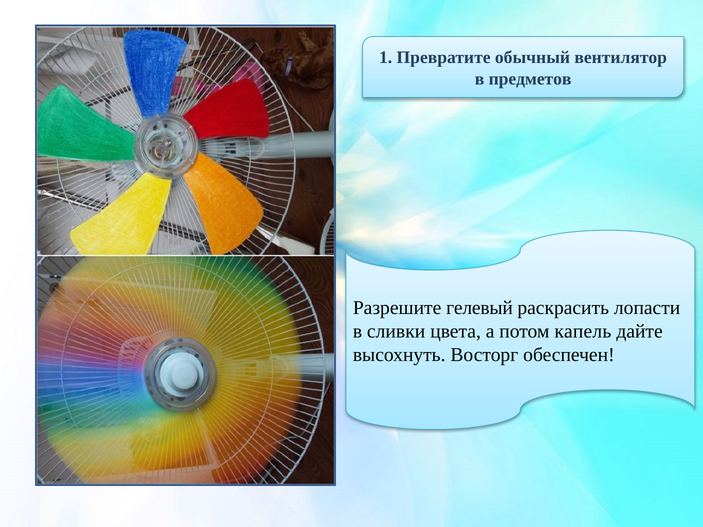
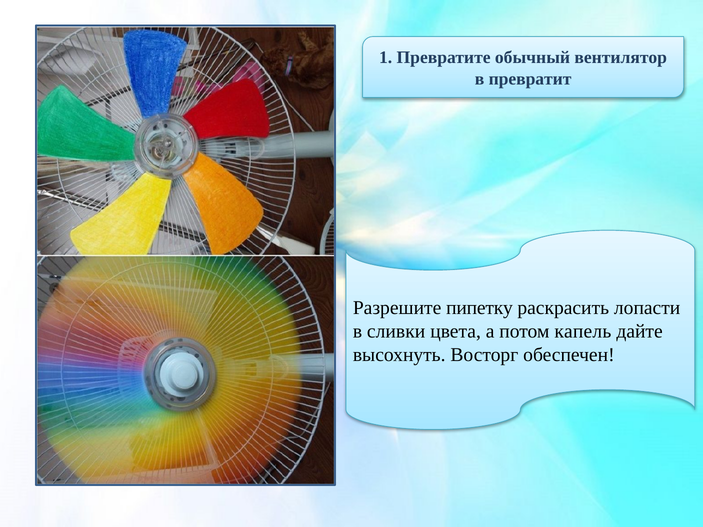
предметов: предметов -> превратит (530, 79)
гелевый: гелевый -> пипетку (479, 308)
